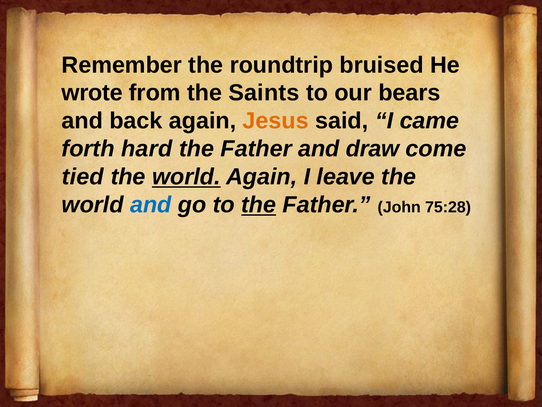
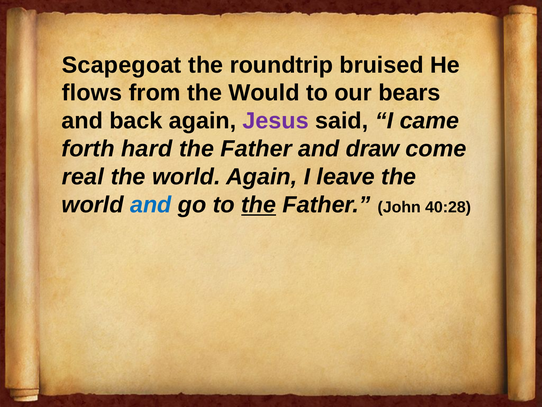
Remember: Remember -> Scapegoat (122, 65)
wrote: wrote -> flows (92, 93)
Saints: Saints -> Would (264, 93)
Jesus colour: orange -> purple (276, 121)
tied: tied -> real (83, 177)
world underline: present -> none (186, 177)
75:28: 75:28 -> 40:28 (448, 207)
